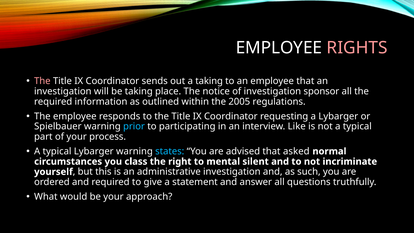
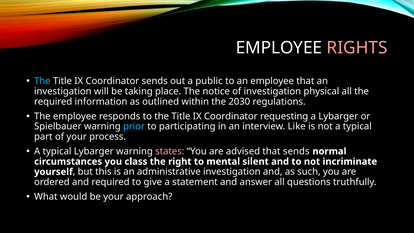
The colour: pink -> light blue (42, 81)
a taking: taking -> public (209, 81)
sponsor: sponsor -> physical (321, 91)
2005: 2005 -> 2030 (239, 102)
states colour: light blue -> pink (170, 151)
that asked: asked -> sends (296, 151)
